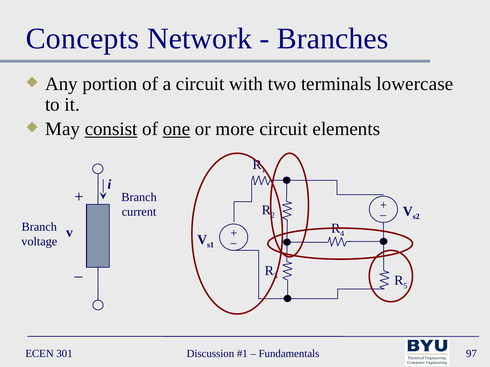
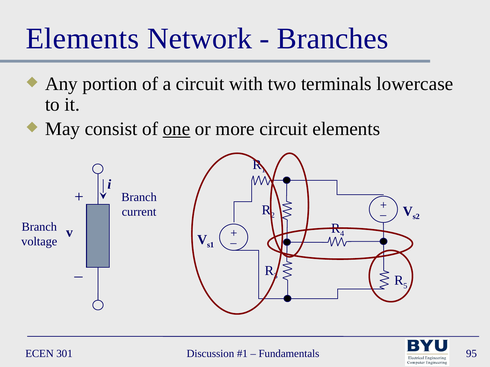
Concepts: Concepts -> Elements (82, 39)
consist underline: present -> none (111, 129)
97: 97 -> 95 (471, 354)
